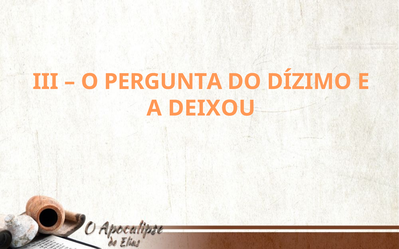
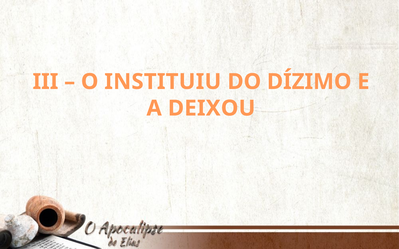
PERGUNTA: PERGUNTA -> INSTITUIU (163, 82)
